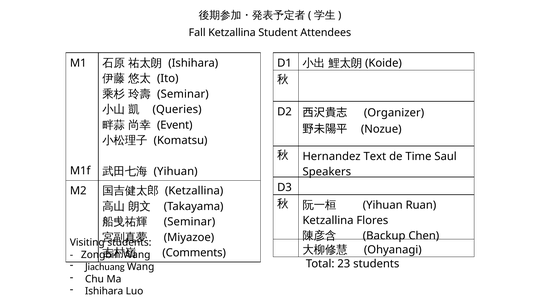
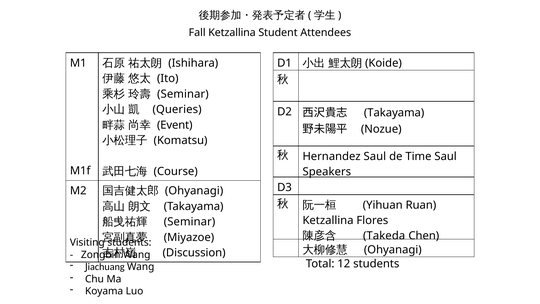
Organizer: Organizer -> Takayama (394, 113)
Hernandez Text: Text -> Saul (375, 156)
Yihuan: Yihuan -> Course (176, 171)
Ketzallina: Ketzallina -> Ohyanagi (194, 191)
Backup: Backup -> Takeda (384, 236)
Comments: Comments -> Discussion (194, 253)
23: 23 -> 12 (344, 264)
Ishihara: Ishihara -> Koyama (104, 291)
